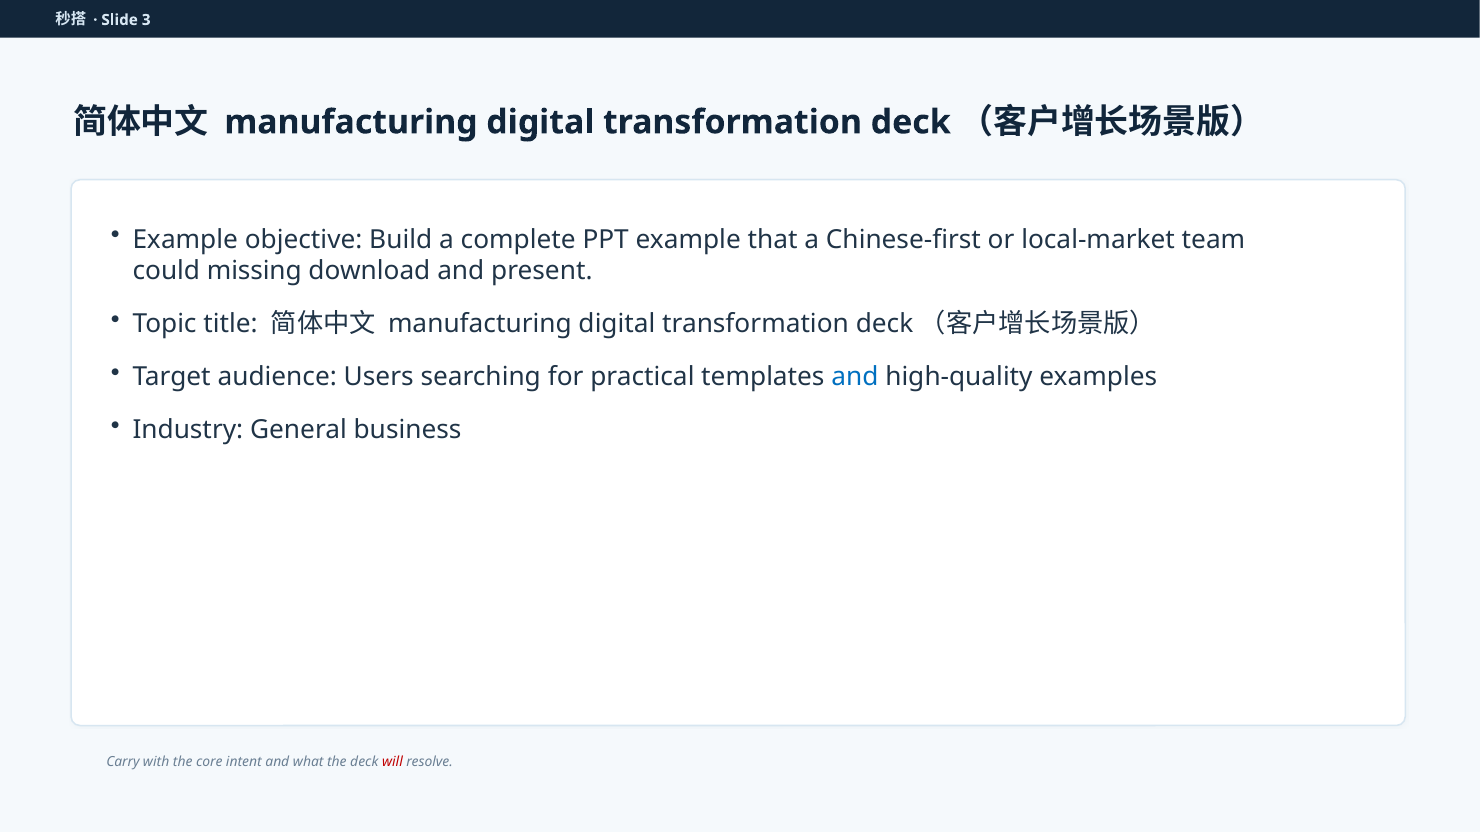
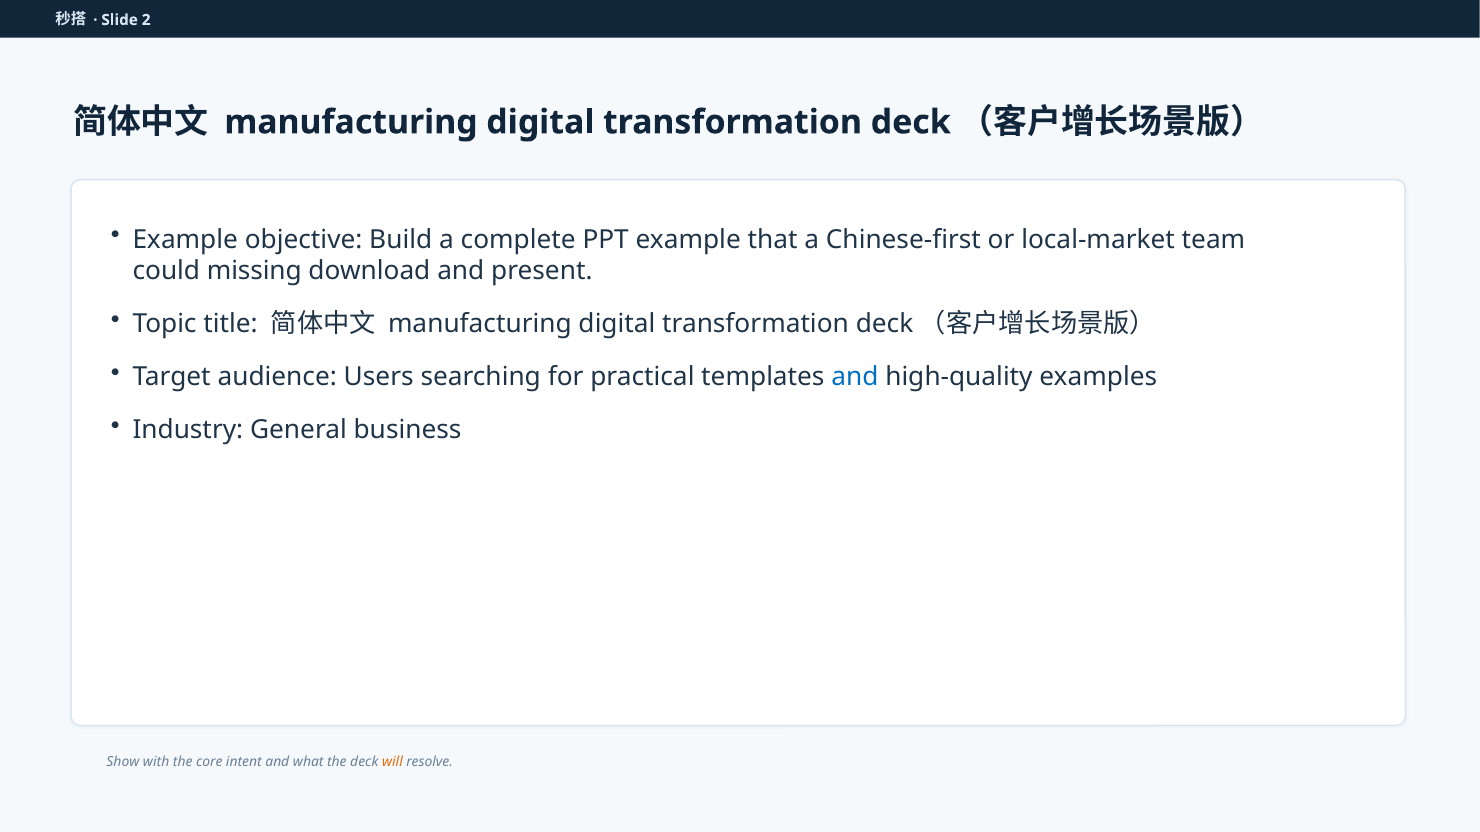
3: 3 -> 2 (146, 20)
Carry: Carry -> Show (123, 762)
will colour: red -> orange (392, 762)
